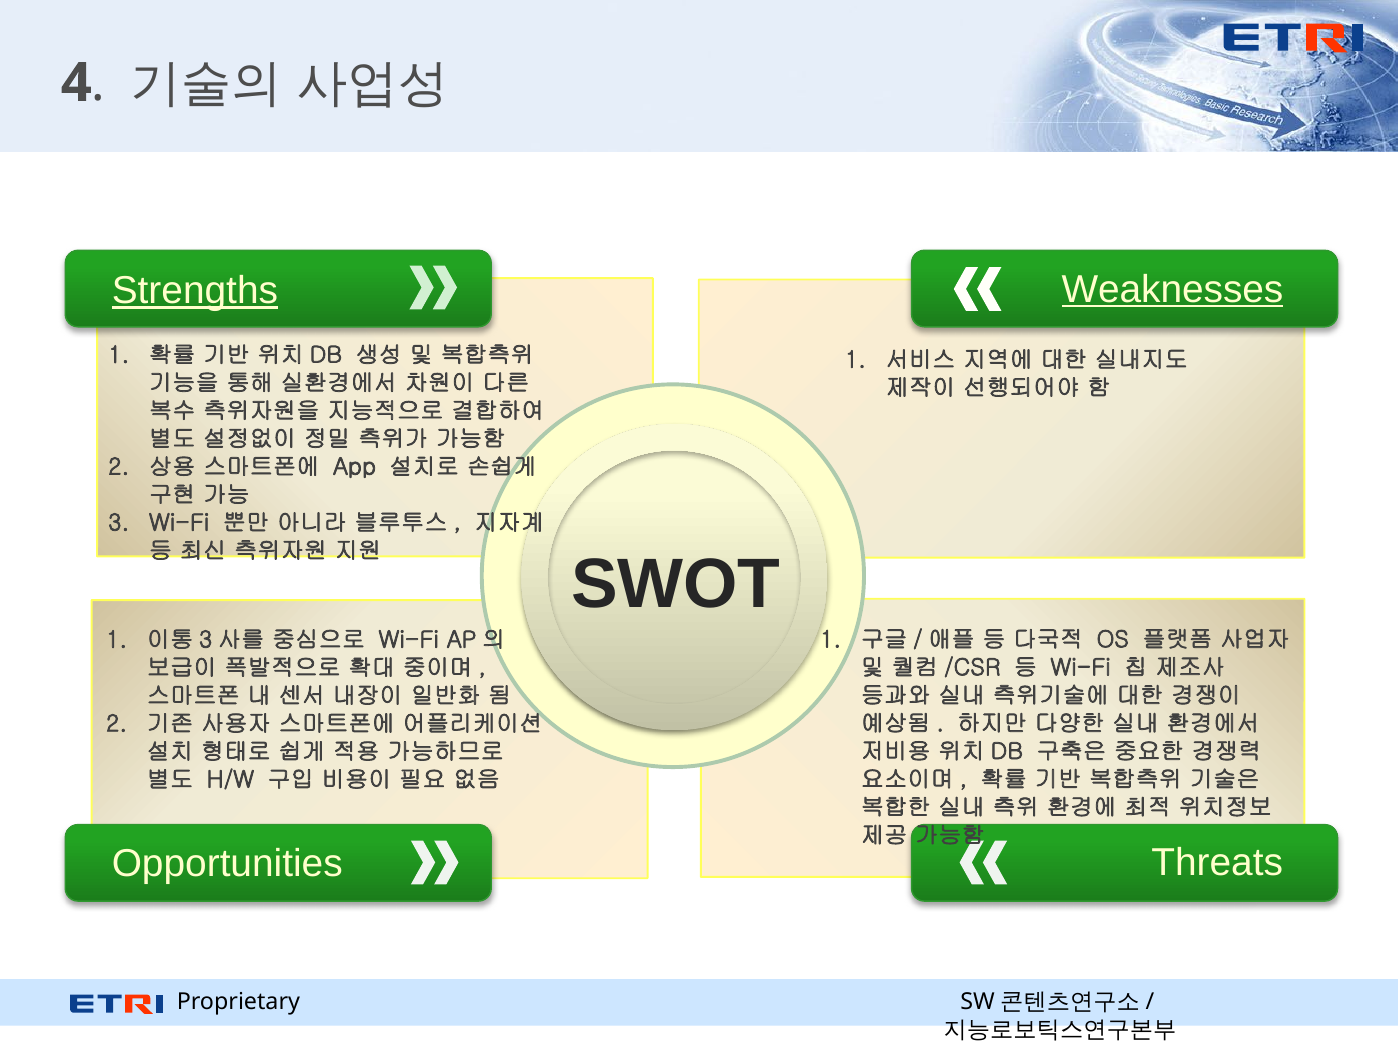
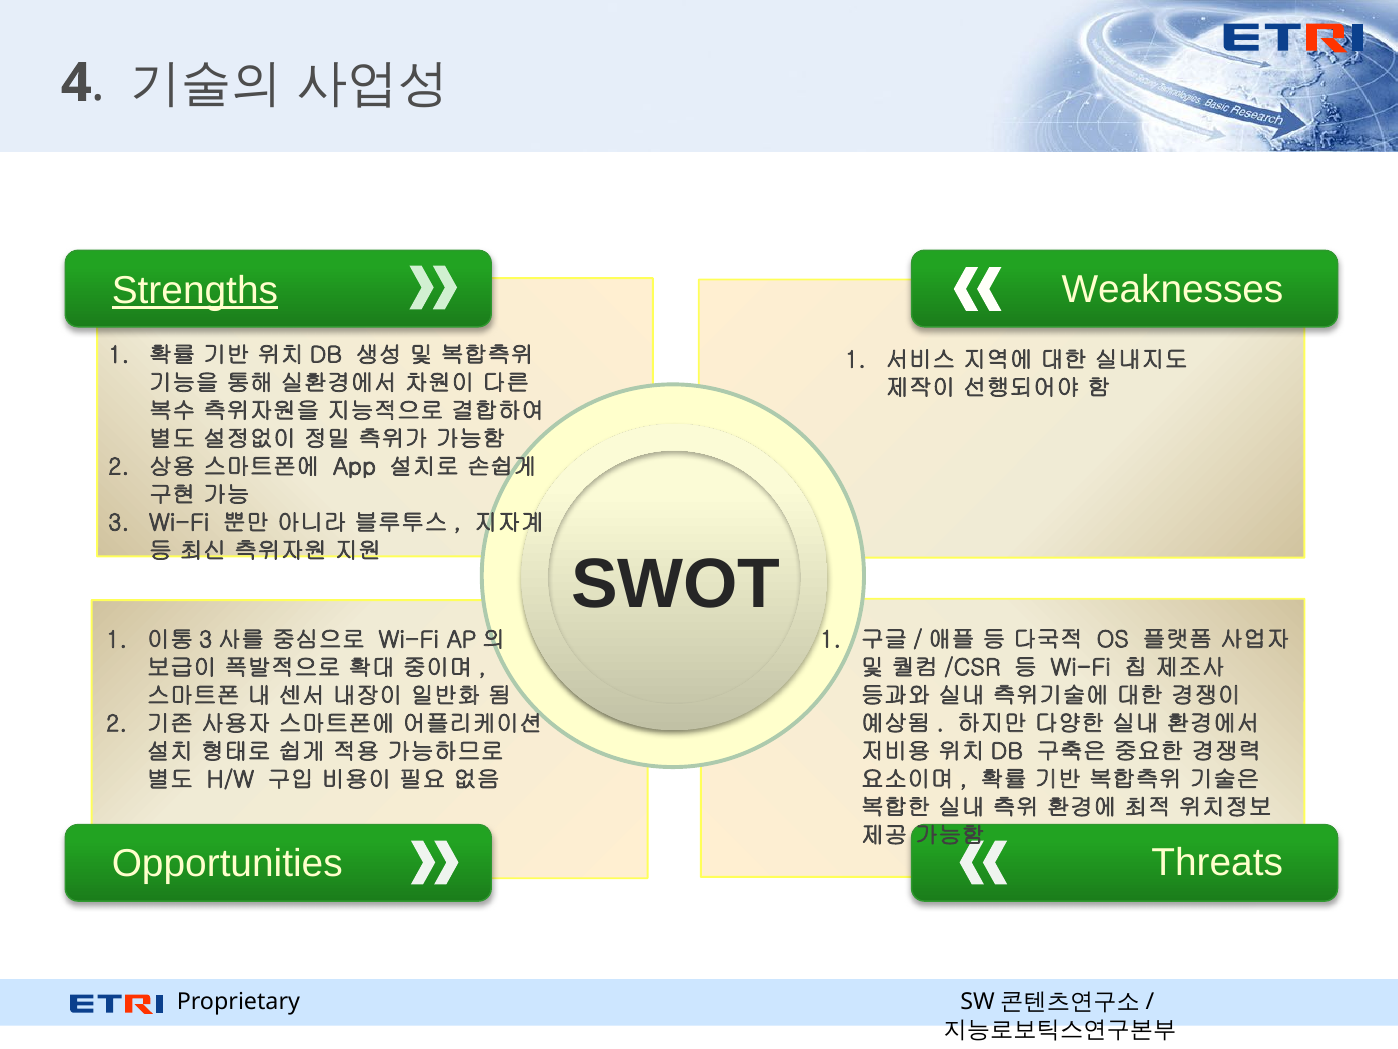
Weaknesses underline: present -> none (1172, 289)
